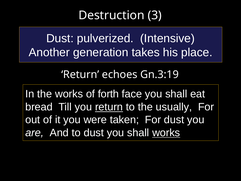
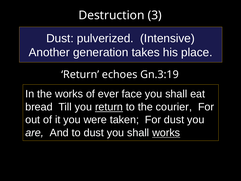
forth: forth -> ever (108, 94)
usually: usually -> courier (174, 107)
